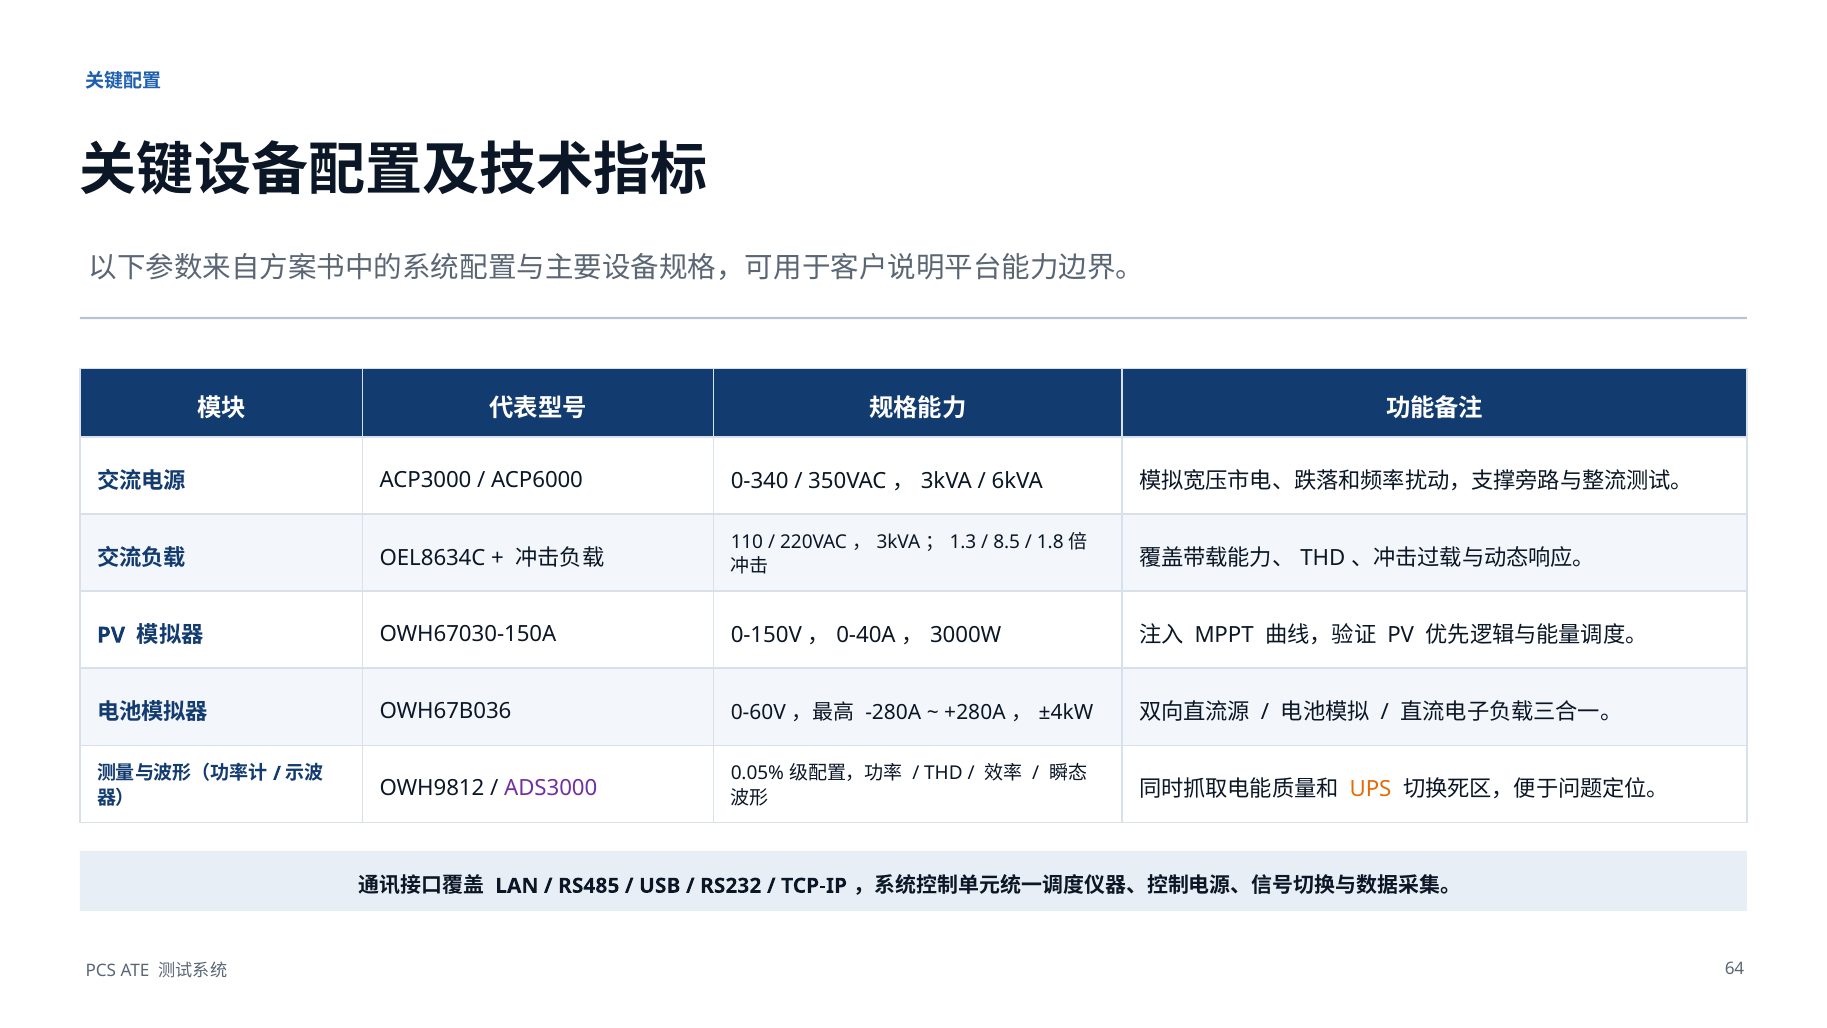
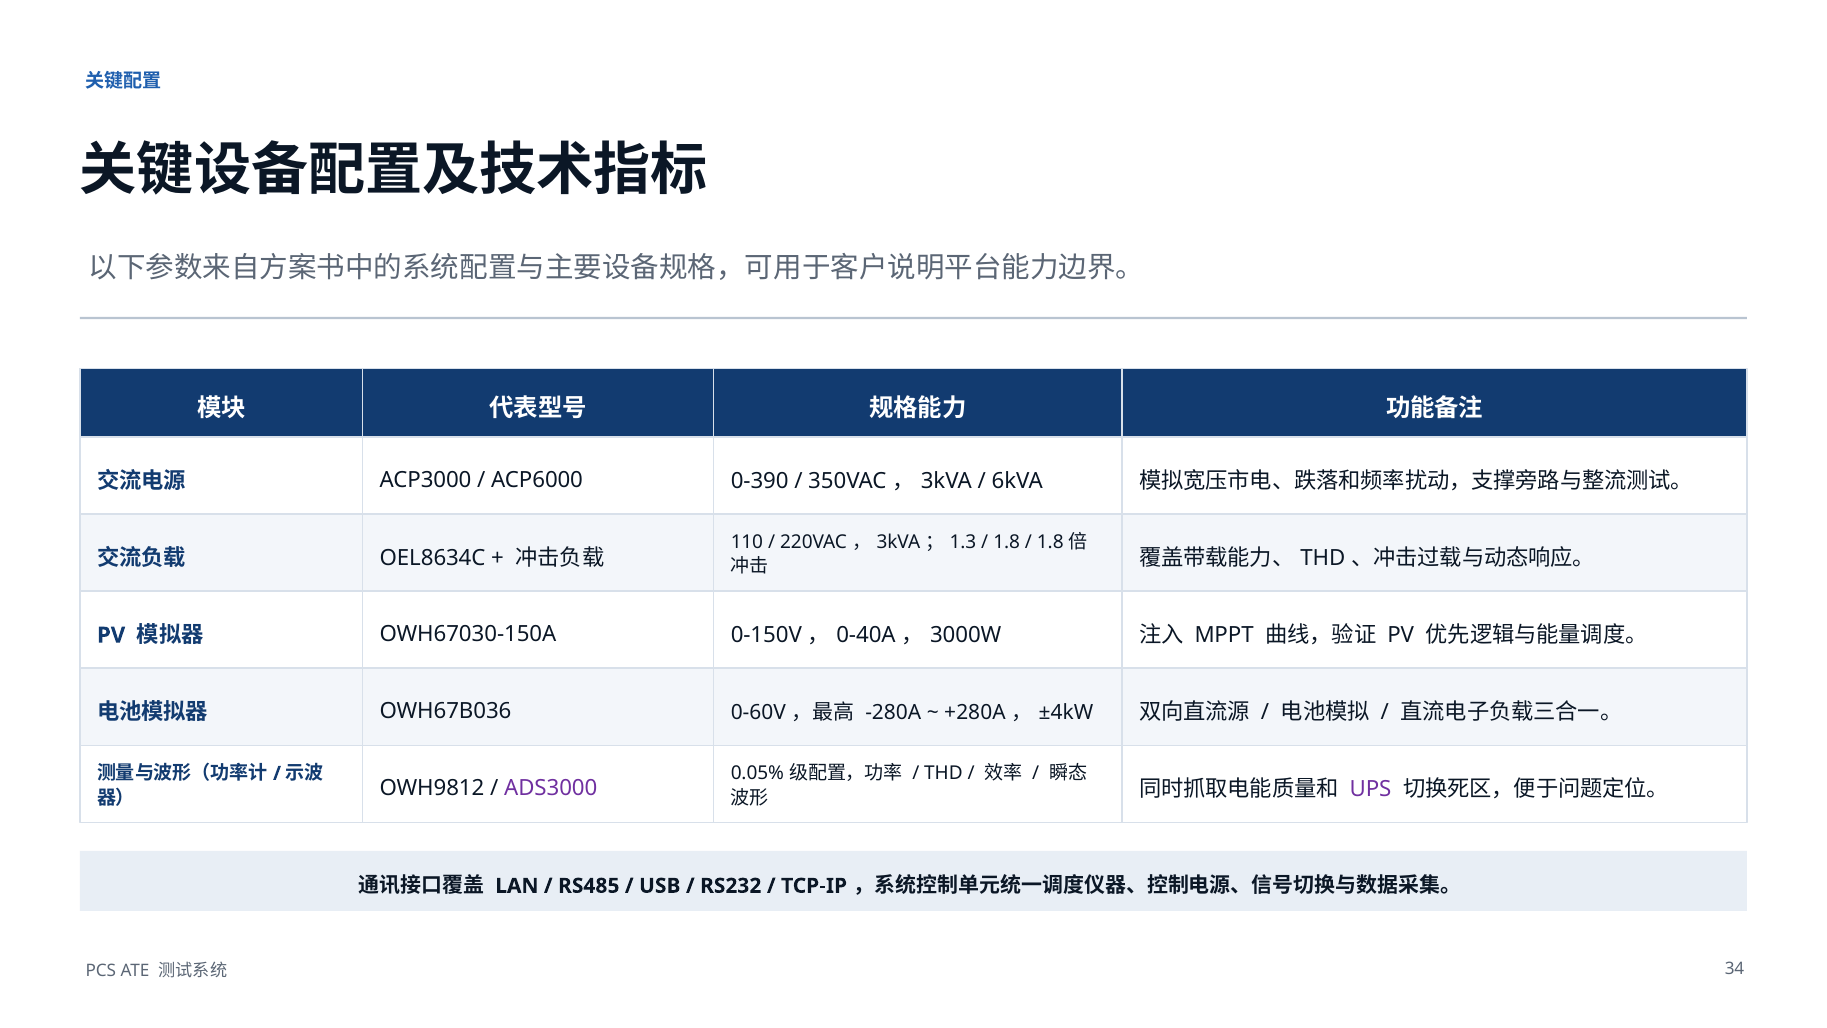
0-340: 0-340 -> 0-390 (760, 481)
8.5: 8.5 -> 1.8 (1007, 542)
UPS colour: orange -> purple (1371, 789)
64: 64 -> 34 (1735, 969)
